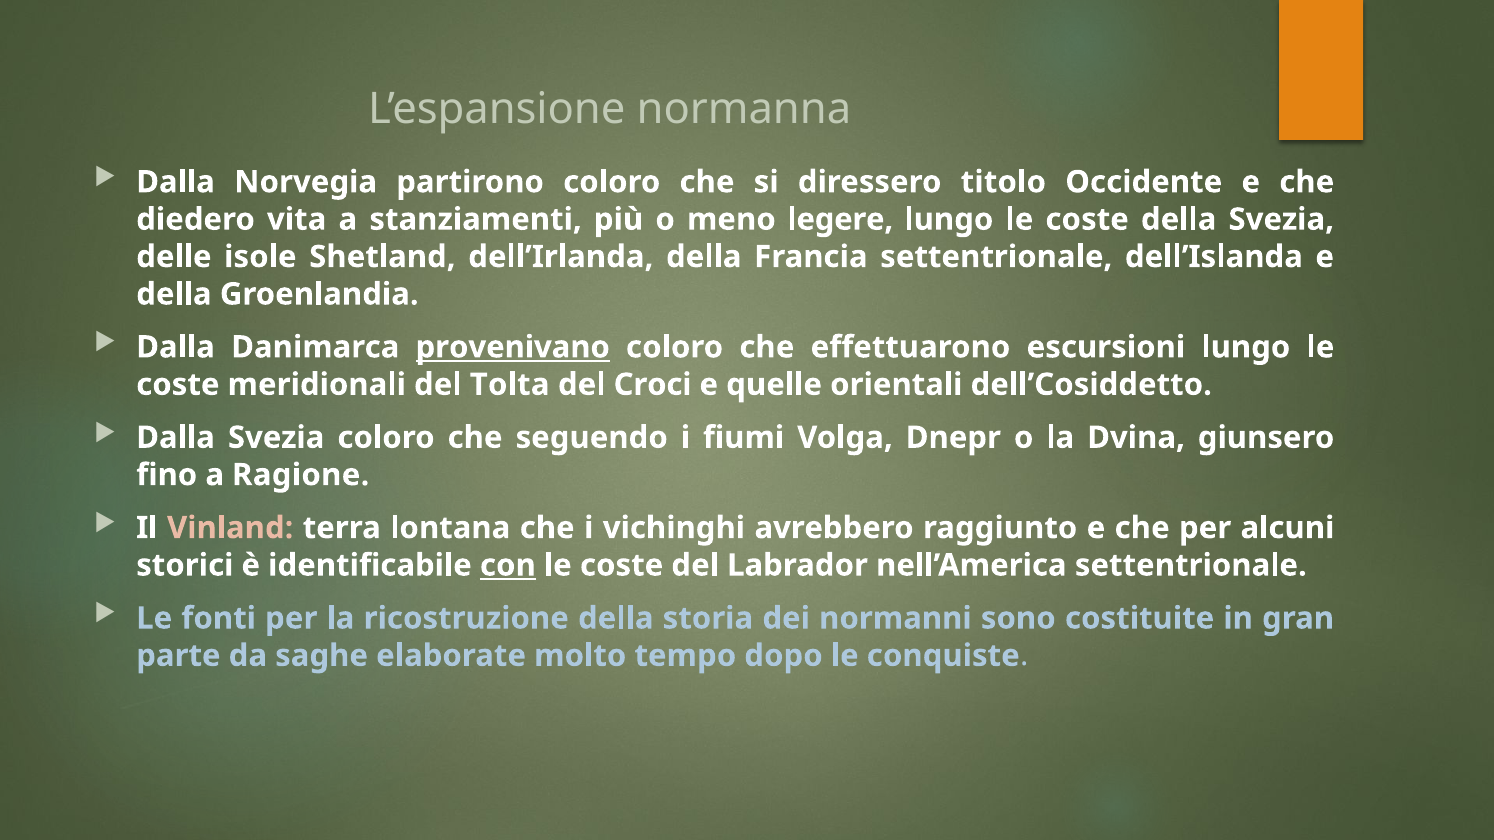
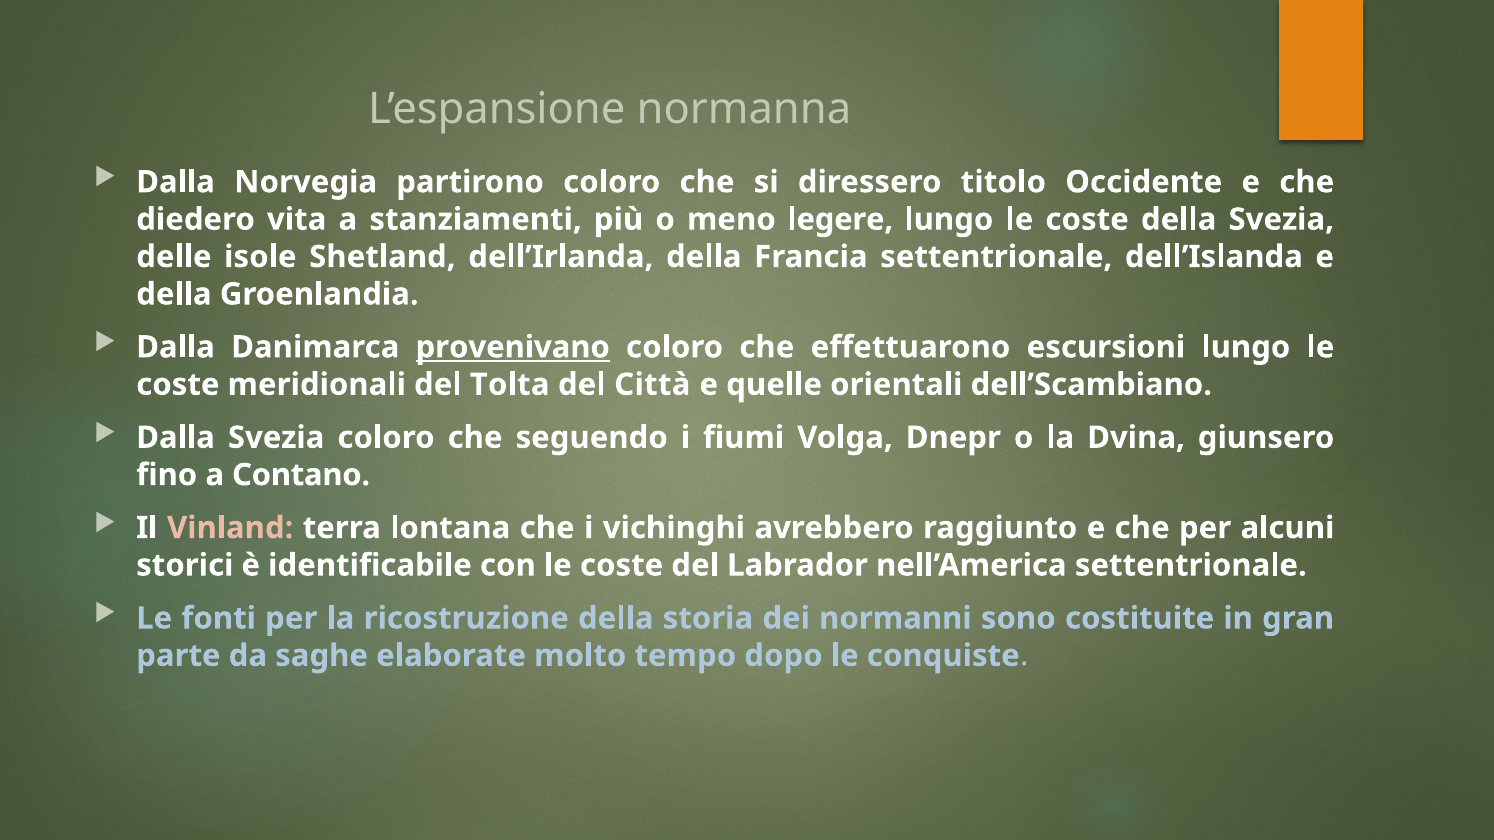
Croci: Croci -> Città (652, 385)
dell’Cosiddetto: dell’Cosiddetto -> dell’Scambiano (1091, 385)
Ragione: Ragione -> Contano (301, 475)
con underline: present -> none (508, 566)
